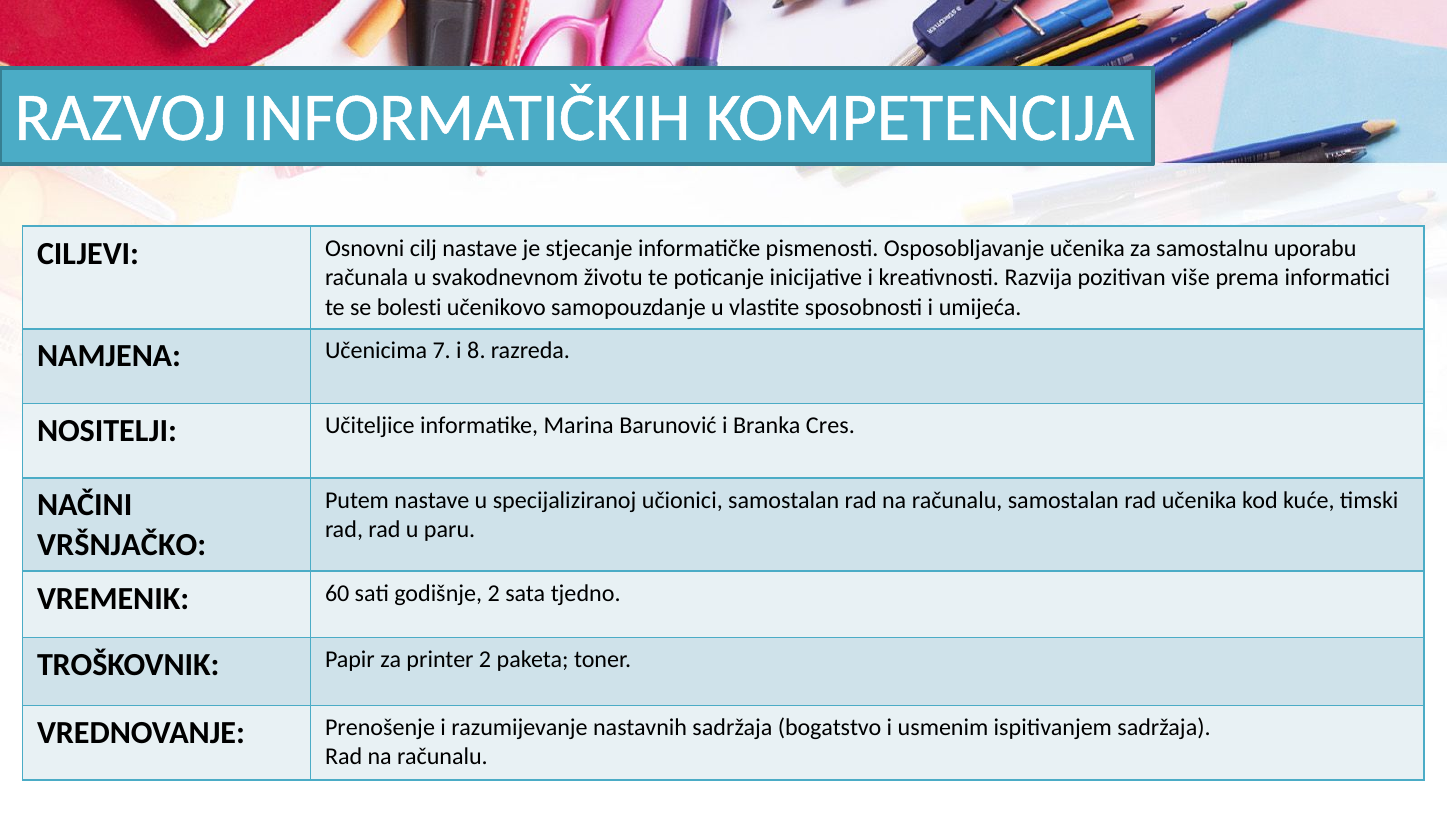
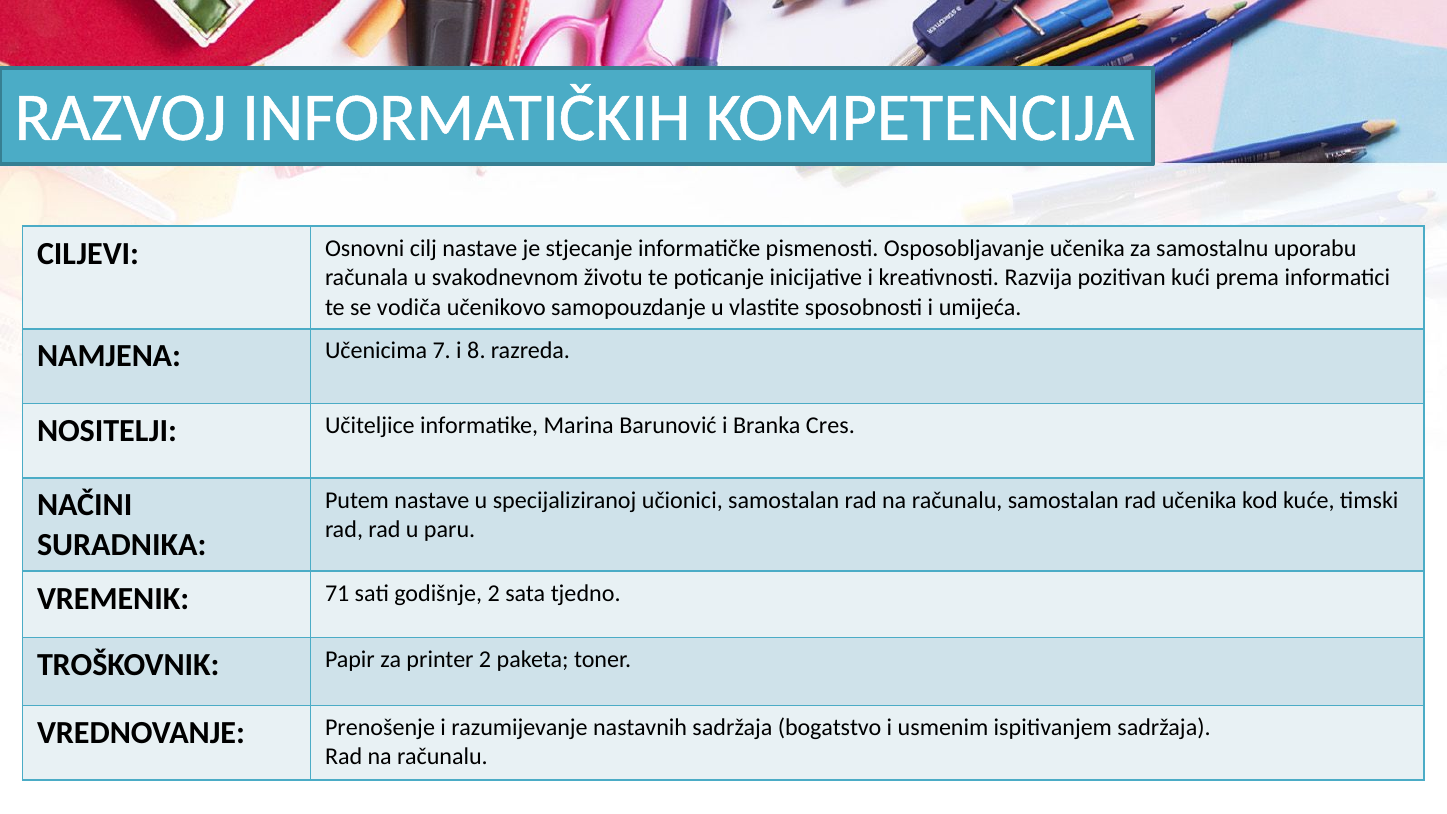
više: više -> kući (1191, 278)
bolesti: bolesti -> vodiča (409, 307)
VRŠNJAČKO: VRŠNJAČKO -> SURADNIKA (122, 545)
60: 60 -> 71 (337, 593)
